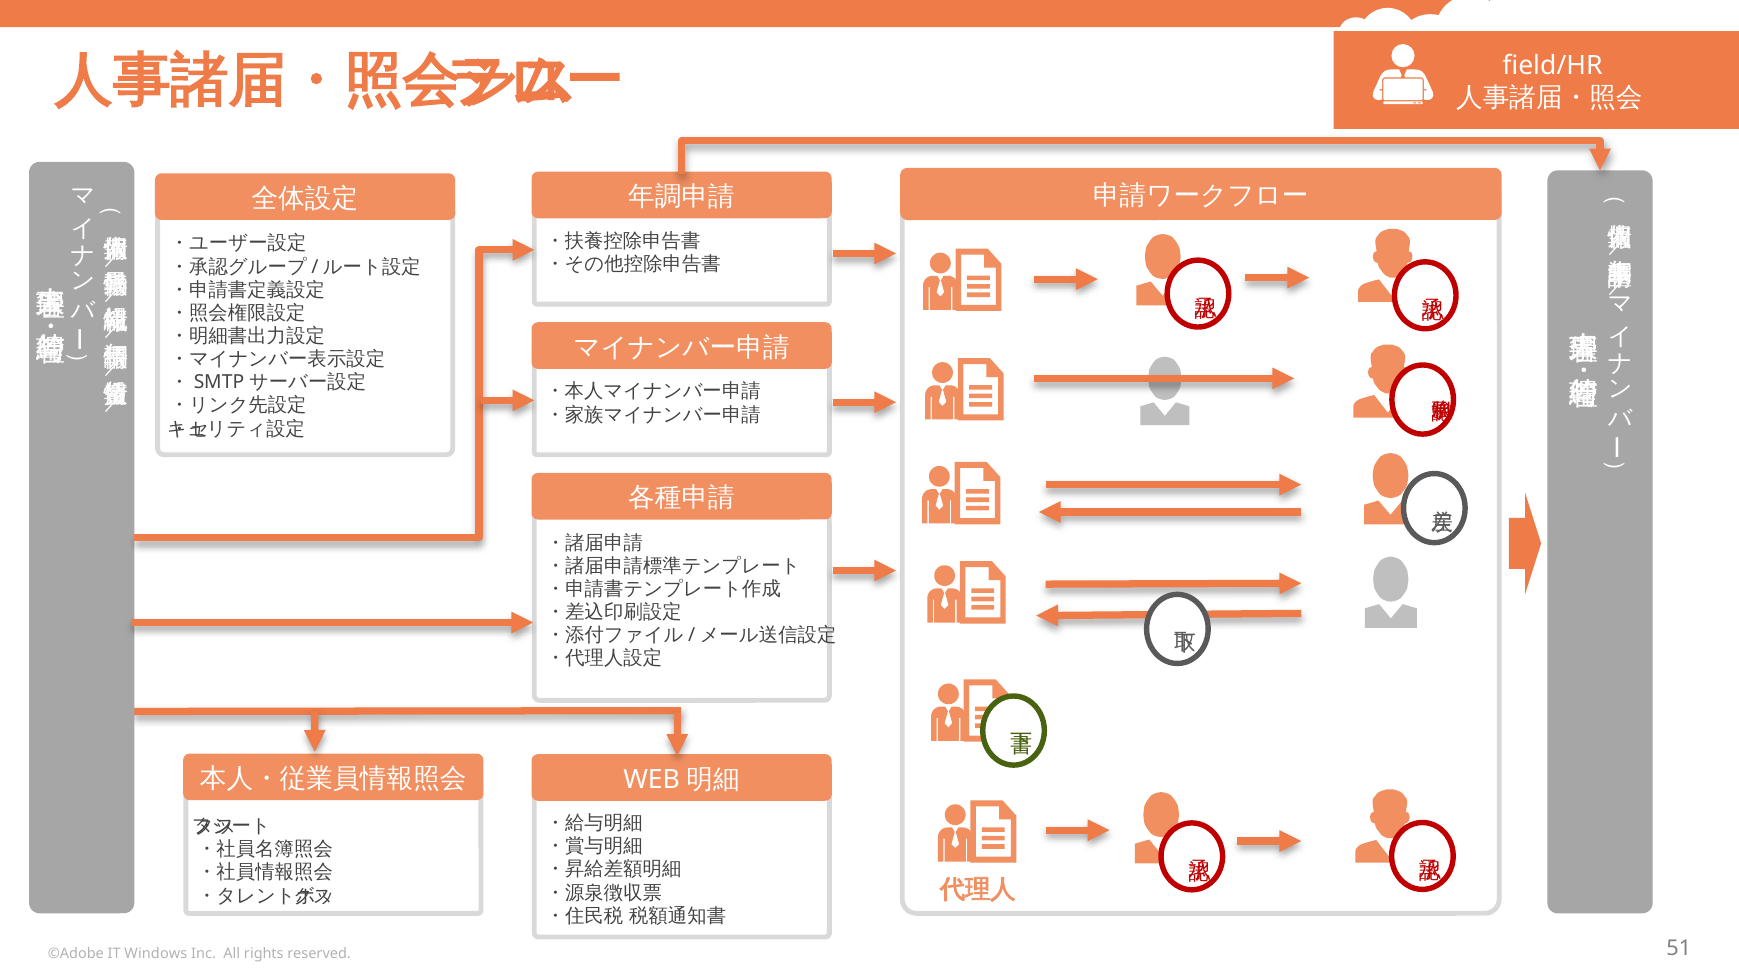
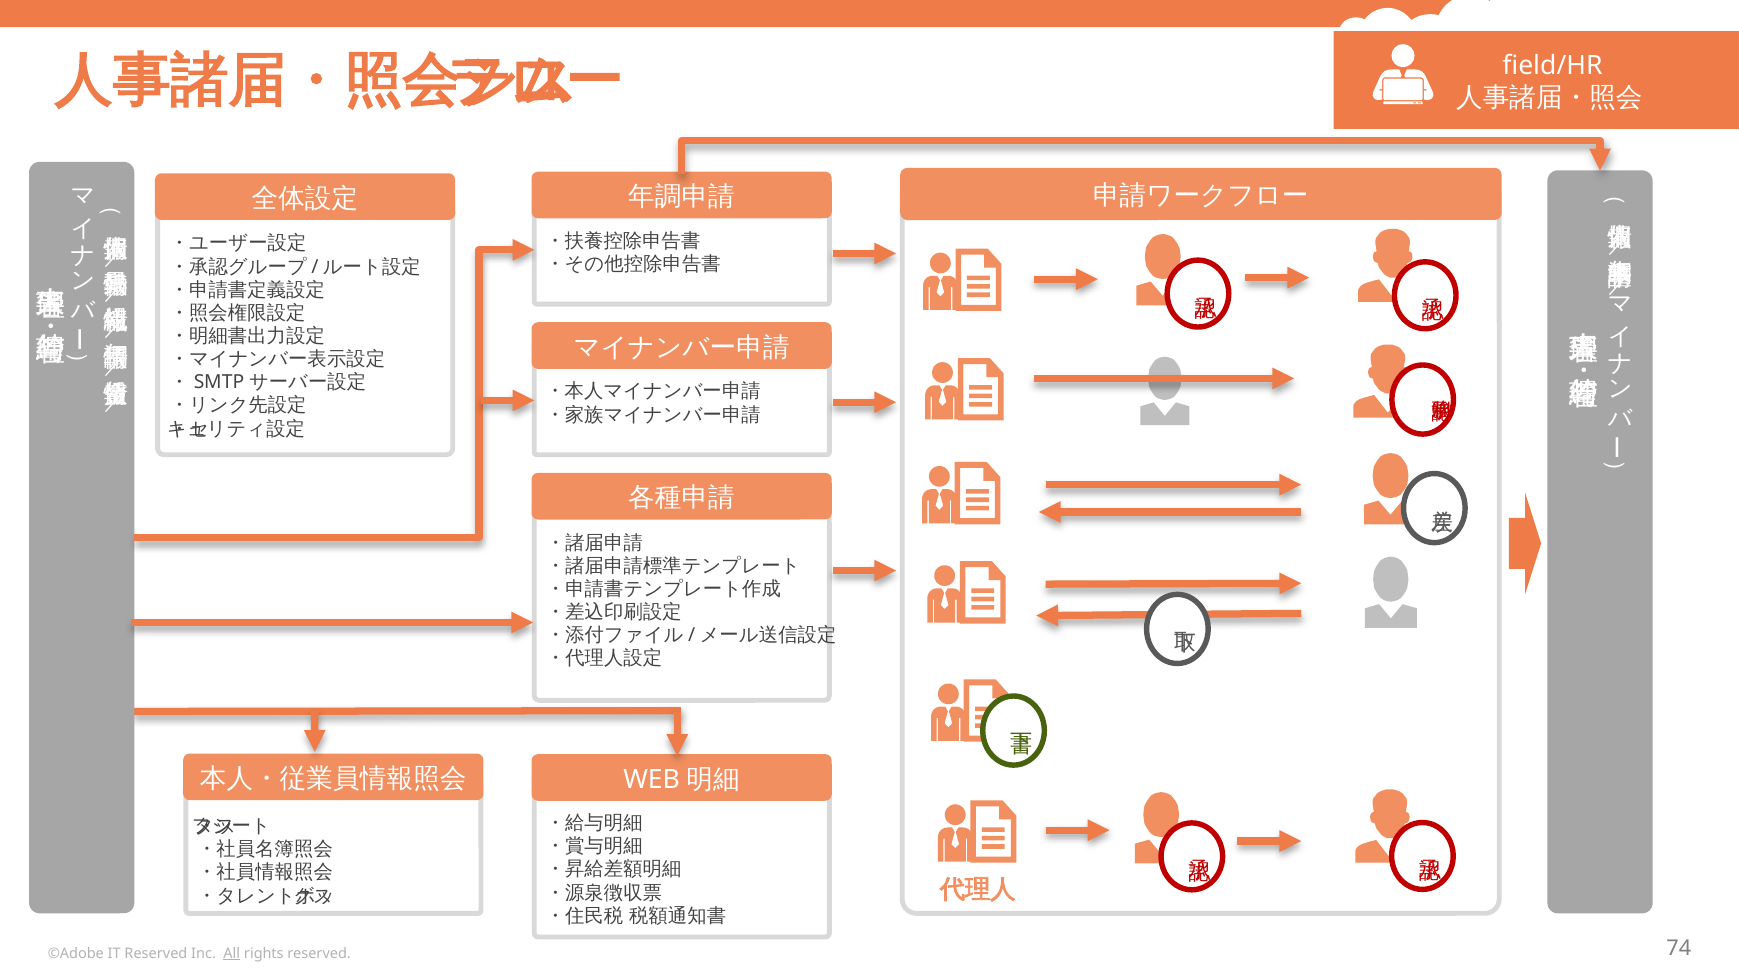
IT Windows: Windows -> Reserved (156, 954)
All underline: none -> present (232, 954)
51: 51 -> 74 (1679, 949)
